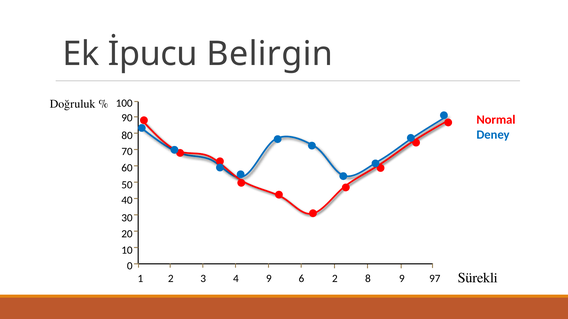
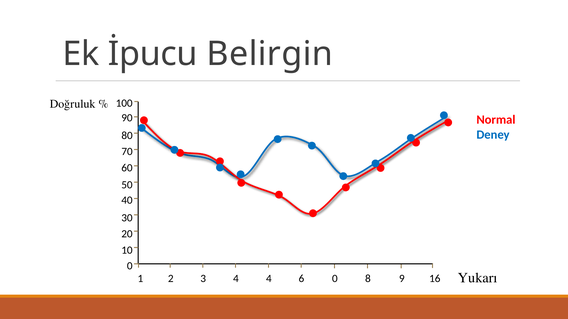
Sürekli: Sürekli -> Yukarı (478, 278)
4 9: 9 -> 4 (269, 279)
6 2: 2 -> 0 (335, 279)
97: 97 -> 16 (435, 279)
